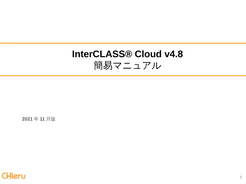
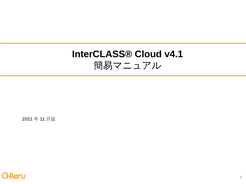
v4.8: v4.8 -> v4.1 (174, 54)
